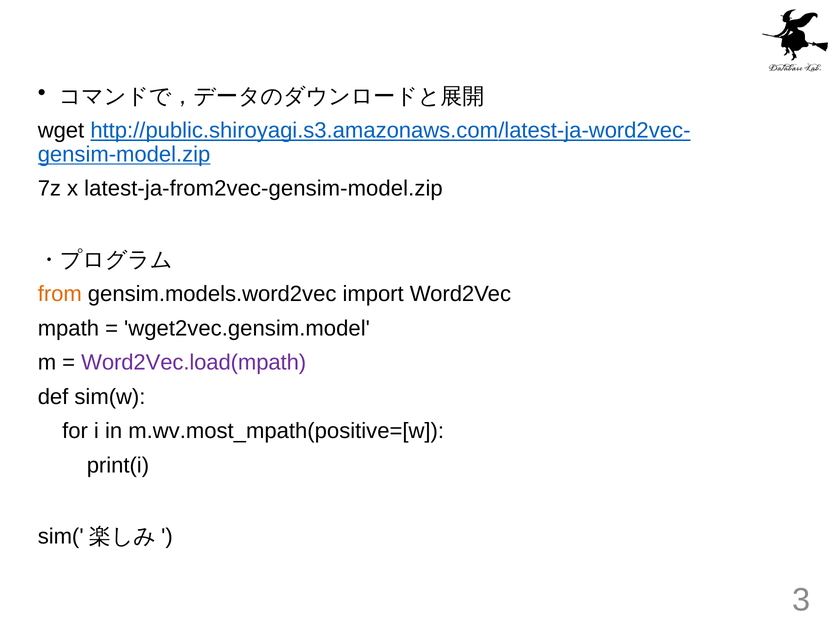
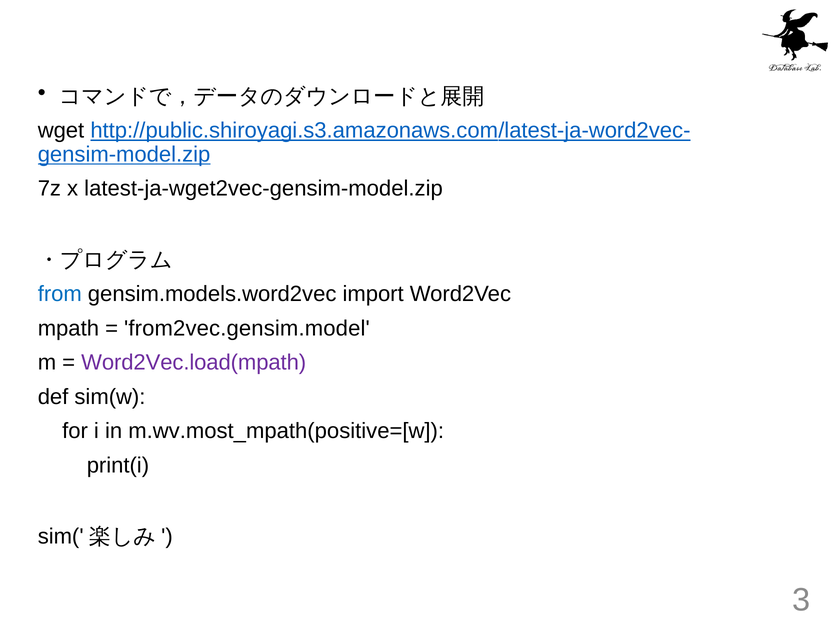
latest-ja-from2vec-gensim-model.zip: latest-ja-from2vec-gensim-model.zip -> latest-ja-wget2vec-gensim-model.zip (264, 189)
from colour: orange -> blue (60, 294)
wget2vec.gensim.model: wget2vec.gensim.model -> from2vec.gensim.model (247, 329)
